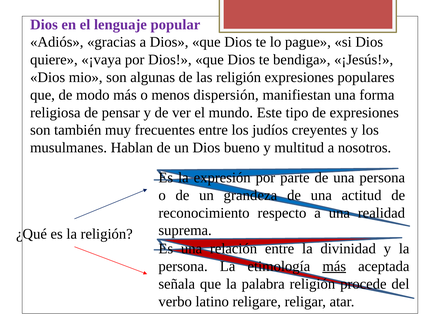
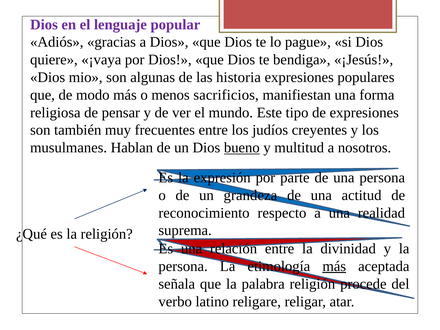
las religión: religión -> historia (238, 77)
dispersión: dispersión -> sacrificios (226, 95)
bueno underline: none -> present (242, 148)
